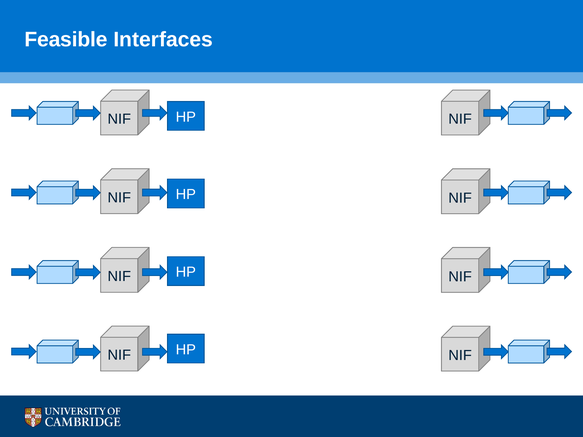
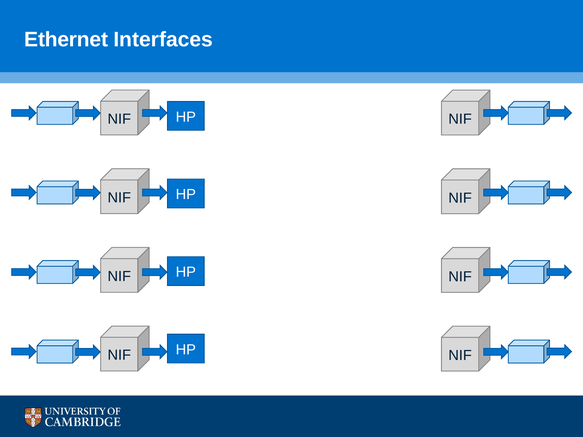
Feasible: Feasible -> Ethernet (66, 40)
